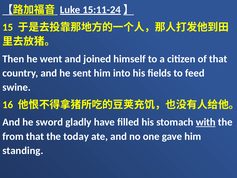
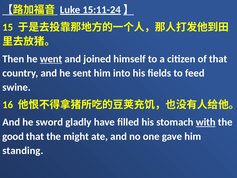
went underline: none -> present (51, 59)
from: from -> good (13, 136)
today: today -> might (76, 136)
